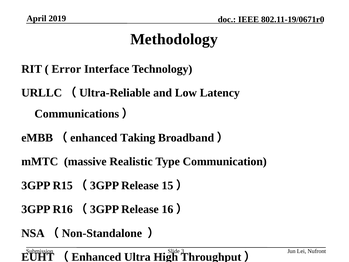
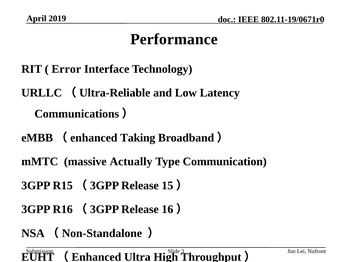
Methodology: Methodology -> Performance (174, 39)
Realistic: Realistic -> Actually (131, 161)
